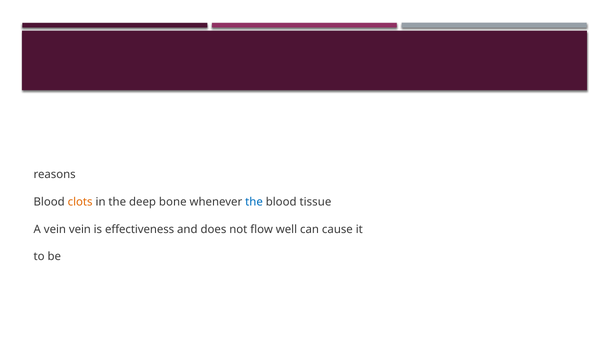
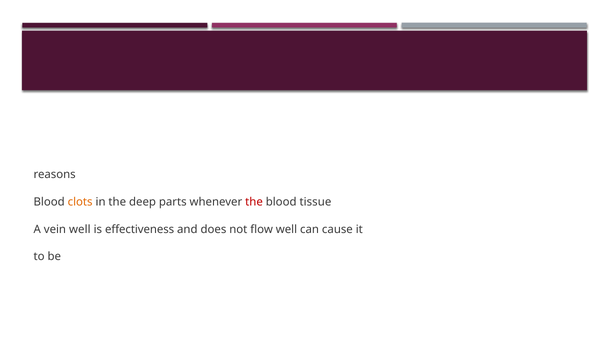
bone: bone -> parts (173, 202)
the colour: blue -> red (254, 202)
vein vein: vein -> well (80, 229)
